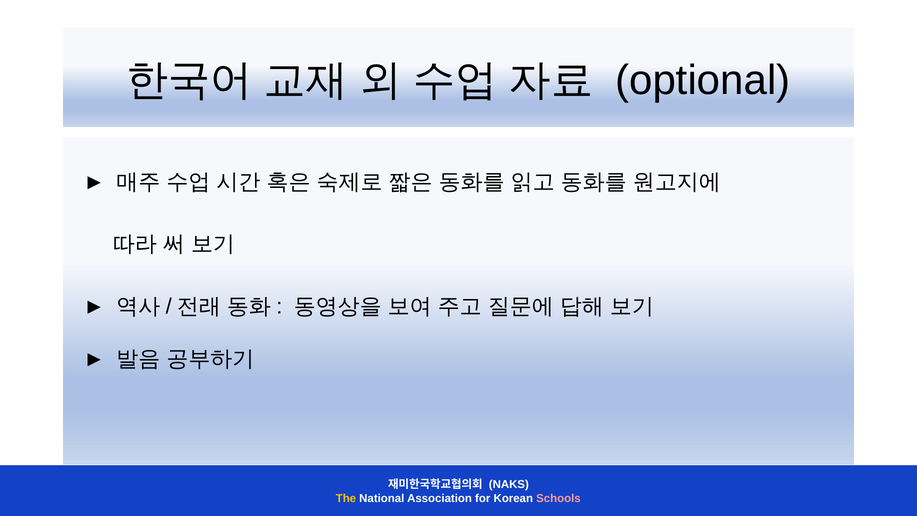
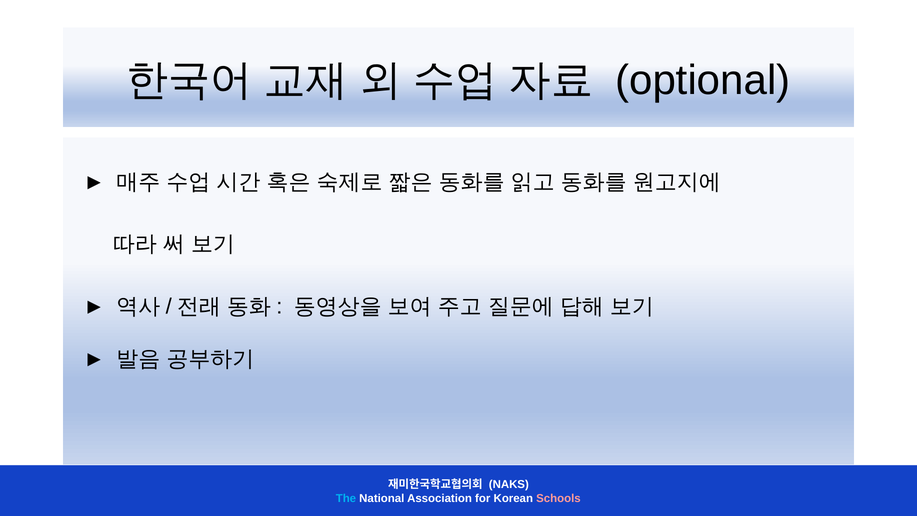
The colour: yellow -> light blue (346, 498)
